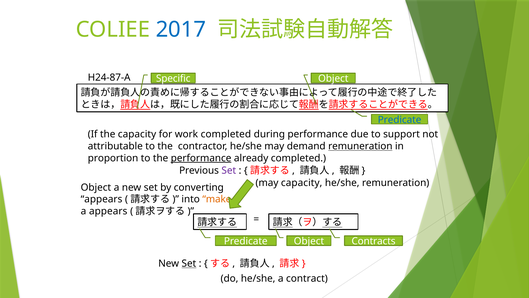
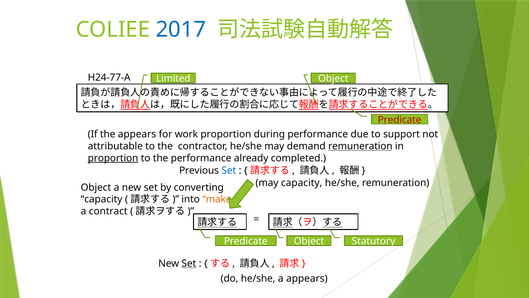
H24-87-A: H24-87-A -> H24-77-A (109, 78)
Specific: Specific -> Limited (173, 79)
Predicate colour: blue -> red (400, 120)
the capacity: capacity -> appears (137, 134)
work completed: completed -> proportion (226, 134)
proportion underline: none -> present (113, 158)
performance underline: present -> none (201, 158)
Set colour: purple -> blue (229, 170)
appears: appears -> capacity (102, 199)
a appears: appears -> contract (108, 211)
Contracts: Contracts -> Statutory (373, 241)
a contract: contract -> appears (307, 278)
